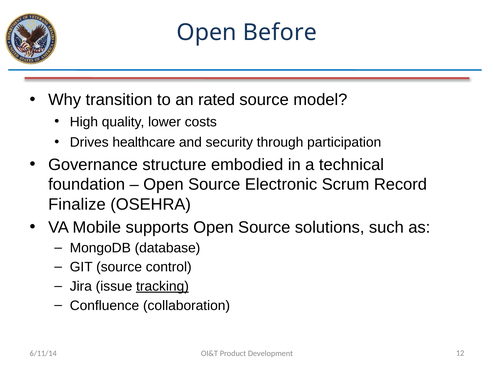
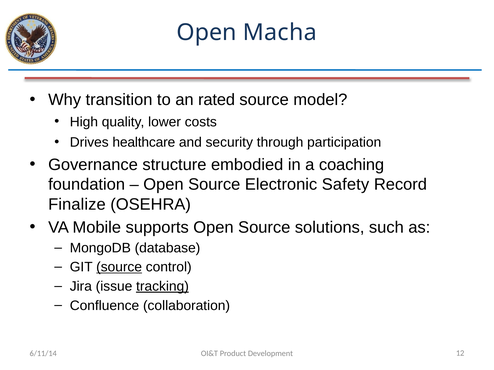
Before: Before -> Macha (280, 32)
technical: technical -> coaching (352, 165)
Scrum: Scrum -> Safety (345, 185)
source underline: none -> present (119, 267)
